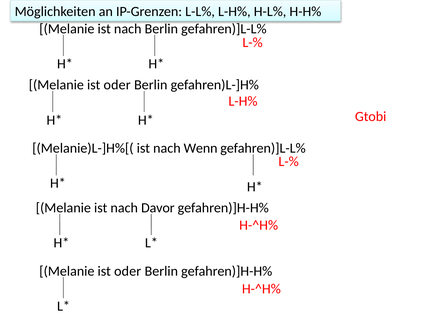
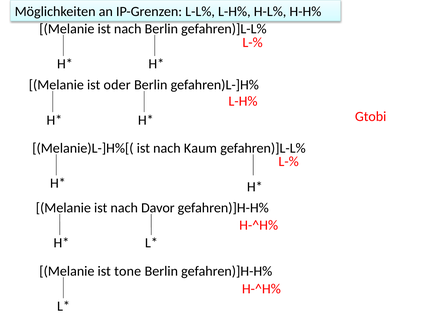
Wenn: Wenn -> Kaum (200, 148)
oder: oder -> tone (128, 272)
